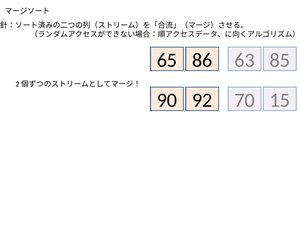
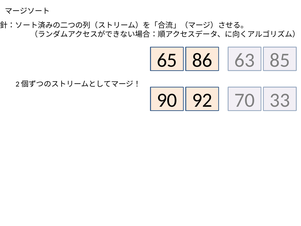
15: 15 -> 33 (280, 100)
